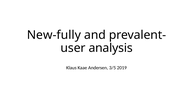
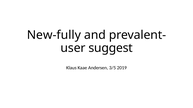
analysis: analysis -> suggest (111, 48)
